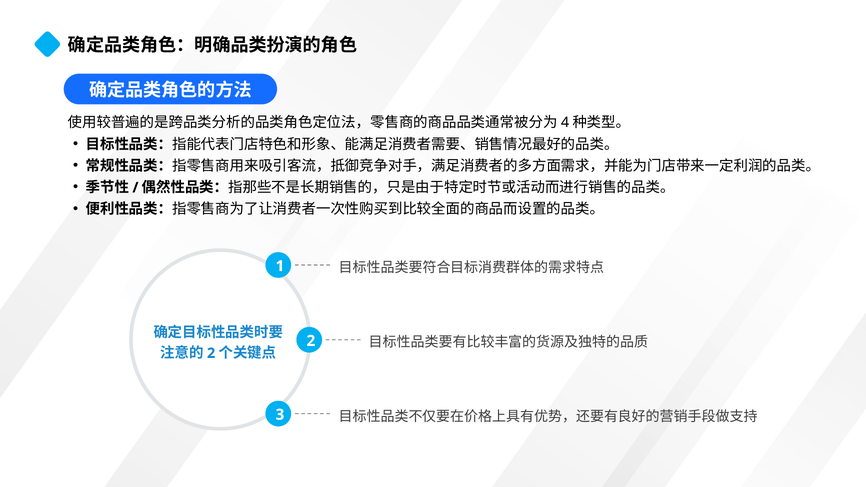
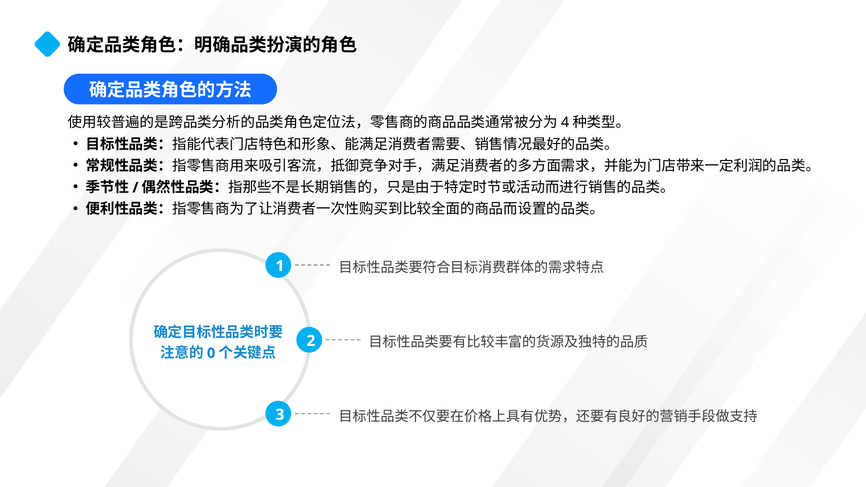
2: 2 -> 0 (211, 353)
